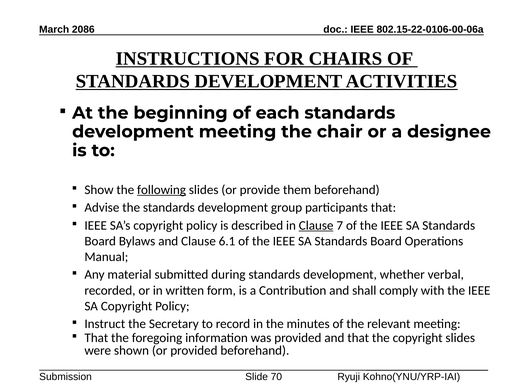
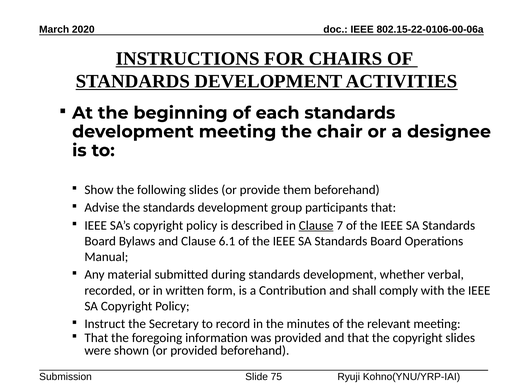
2086: 2086 -> 2020 (83, 29)
following underline: present -> none (162, 190)
70: 70 -> 75 (276, 377)
